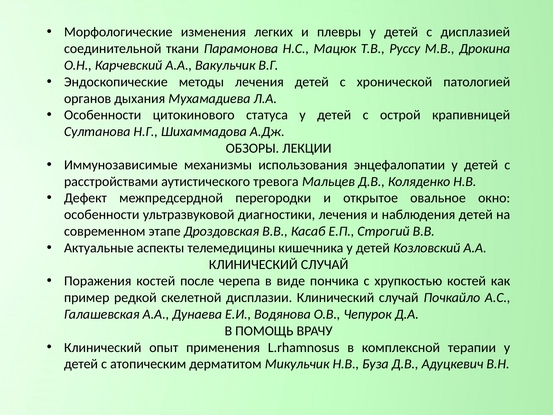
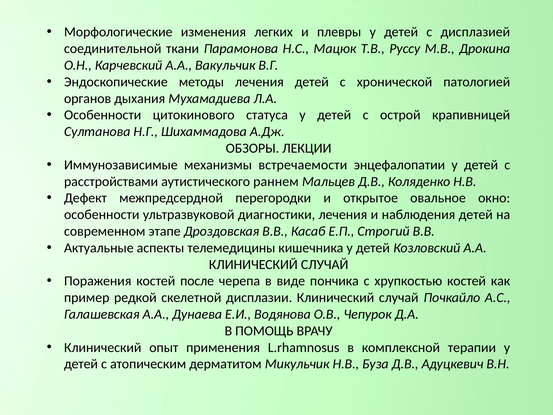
использования: использования -> встречаемости (303, 165)
тревога: тревога -> раннем (276, 181)
